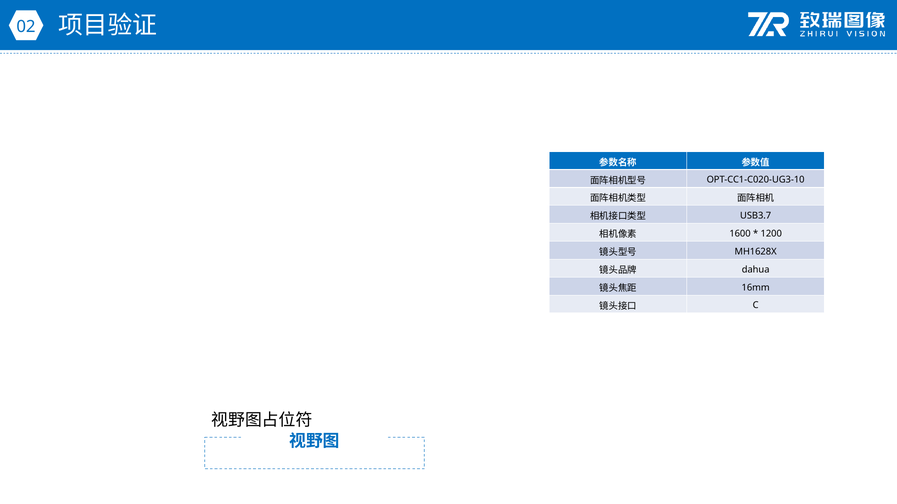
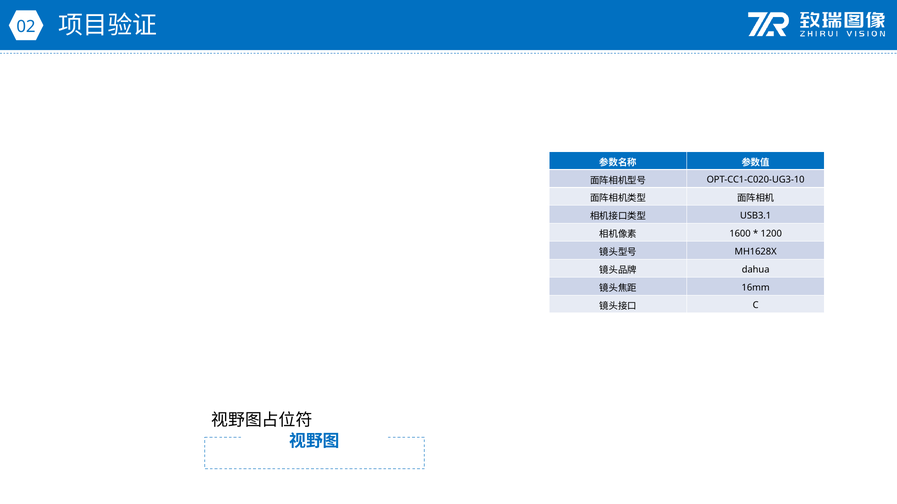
USB3.7: USB3.7 -> USB3.1 (756, 216)
